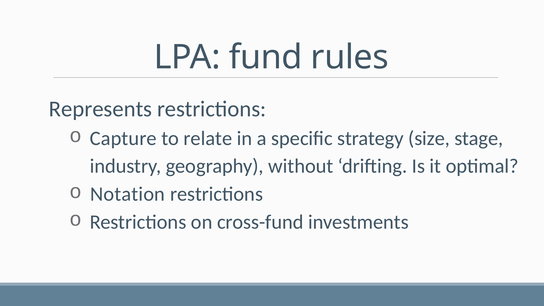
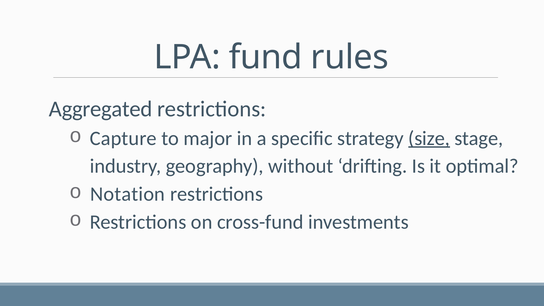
Represents: Represents -> Aggregated (101, 109)
relate: relate -> major (208, 138)
size underline: none -> present (429, 138)
